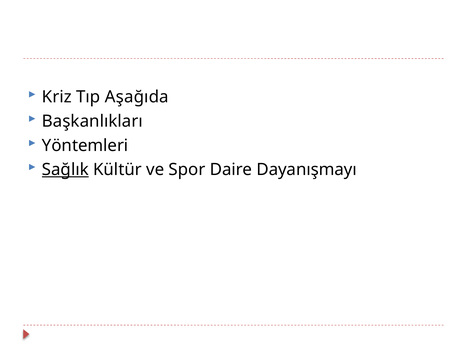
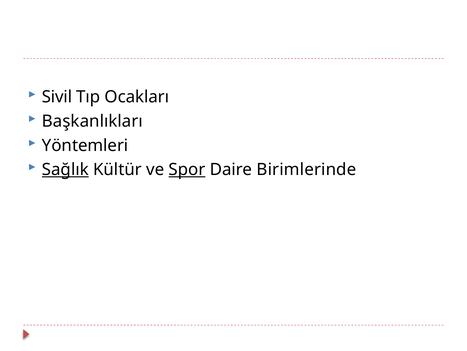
Kriz: Kriz -> Sivil (57, 97)
Aşağıda: Aşağıda -> Ocakları (137, 97)
Spor underline: none -> present (187, 169)
Dayanışmayı: Dayanışmayı -> Birimlerinde (306, 169)
